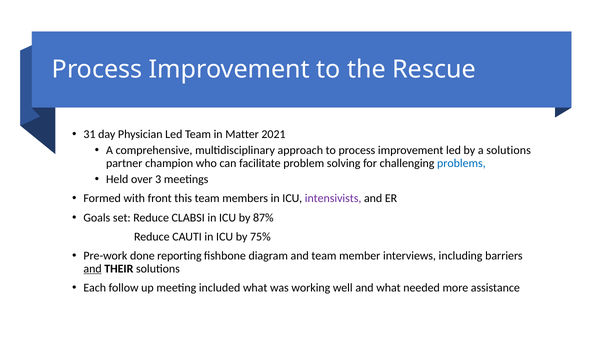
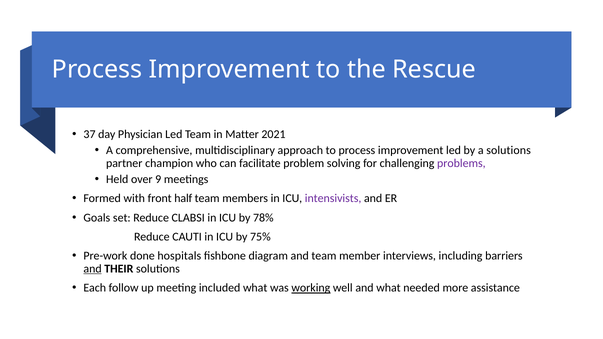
31: 31 -> 37 (90, 135)
problems colour: blue -> purple (461, 163)
3: 3 -> 9 (158, 179)
this: this -> half (183, 199)
87%: 87% -> 78% (263, 218)
reporting: reporting -> hospitals (179, 256)
working underline: none -> present (311, 288)
